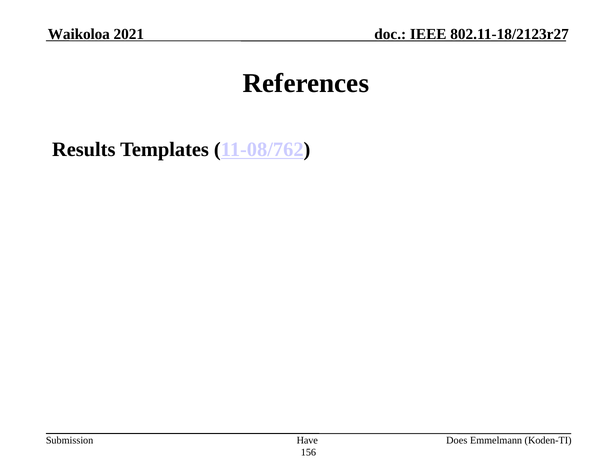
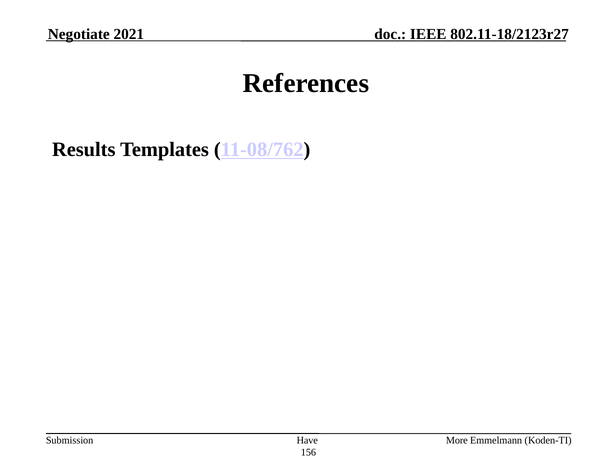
Waikoloa: Waikoloa -> Negotiate (79, 34)
Does: Does -> More (457, 440)
